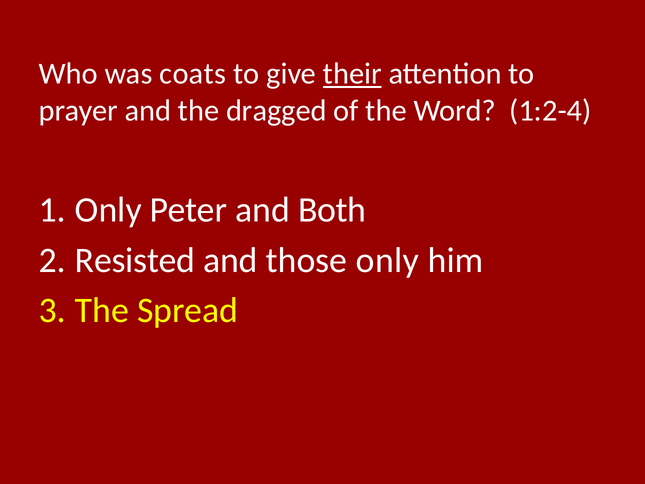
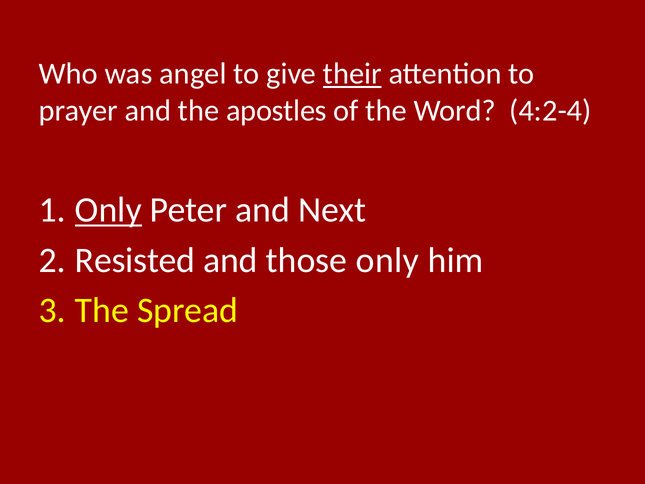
coats: coats -> angel (193, 74)
dragged: dragged -> apostles (276, 110)
1:2-4: 1:2-4 -> 4:2-4 (550, 110)
Only underline: none -> present (108, 210)
Both: Both -> Next (332, 210)
